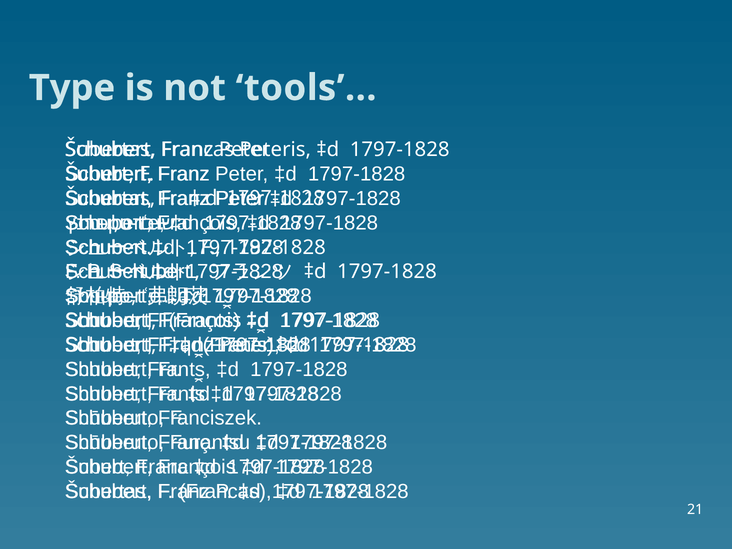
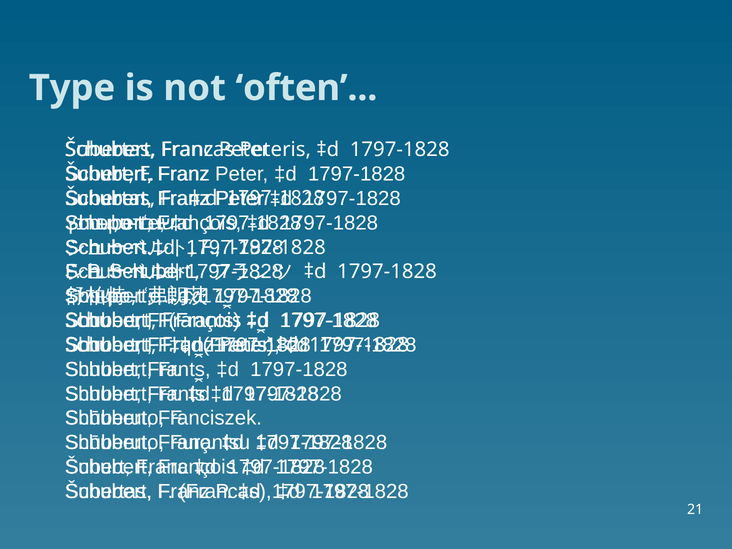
tools: tools -> often (306, 88)
